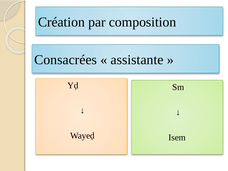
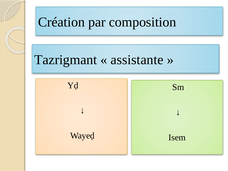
Consacrées: Consacrées -> Tazrigmant (66, 60)
